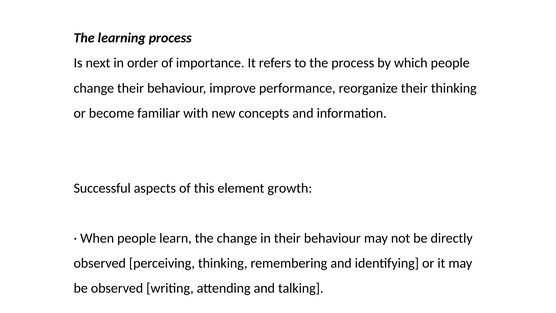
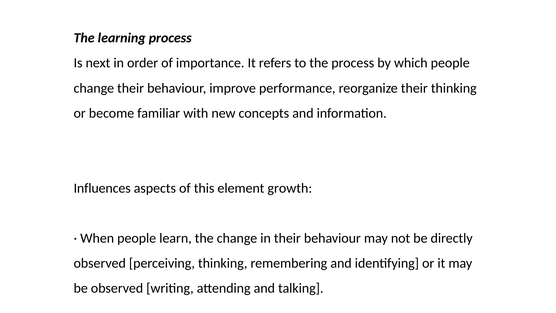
Successful: Successful -> Influences (102, 188)
